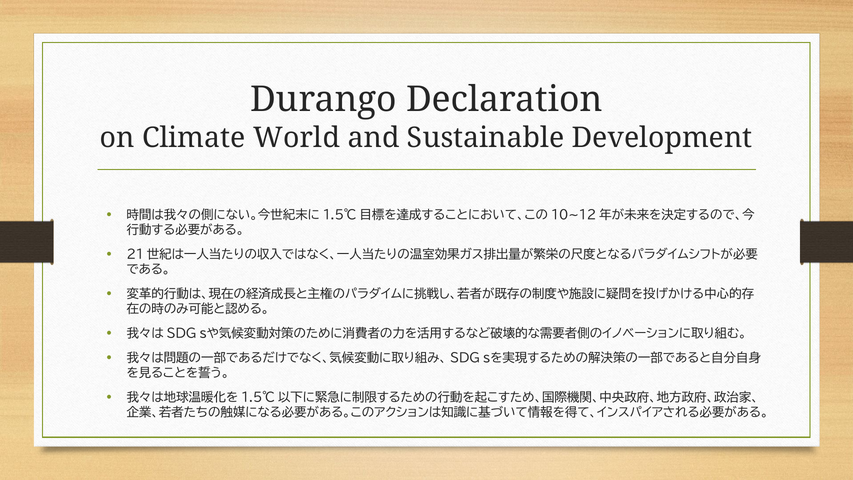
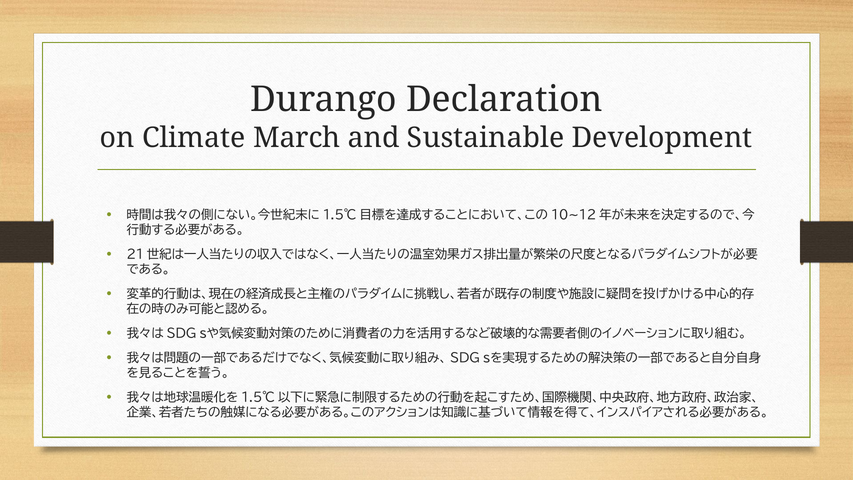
World: World -> March (297, 138)
